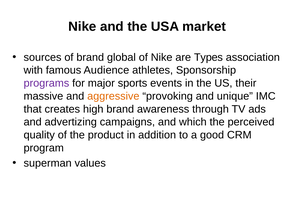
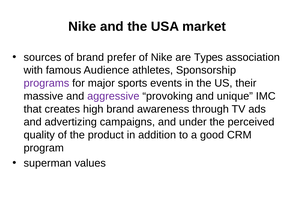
global: global -> prefer (121, 57)
aggressive colour: orange -> purple (113, 96)
which: which -> under (193, 122)
